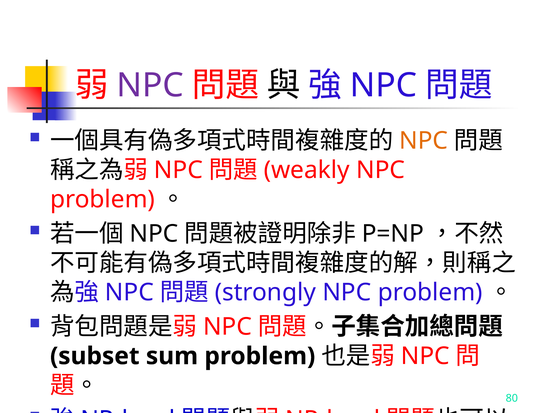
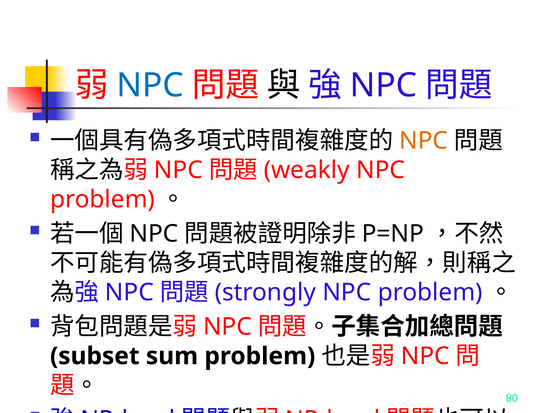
NPC colour: purple -> blue (150, 85)
